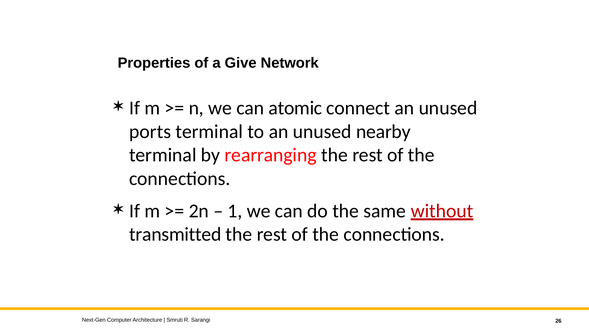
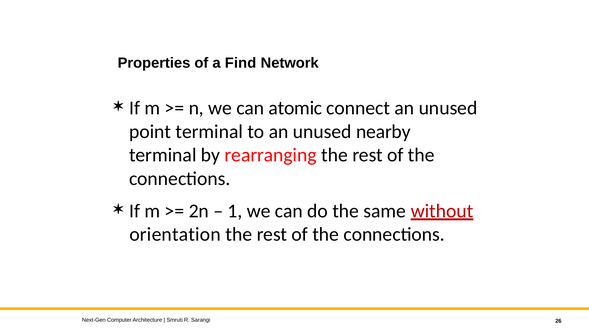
Give: Give -> Find (241, 63)
ports: ports -> point (150, 132)
transmitted: transmitted -> orientation (175, 235)
